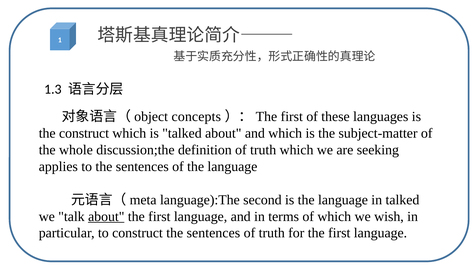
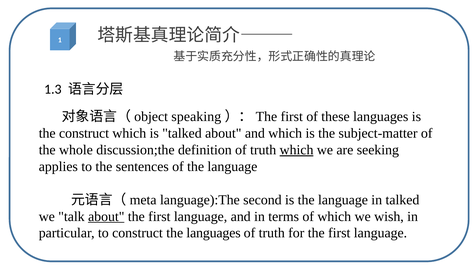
concepts: concepts -> speaking (196, 117)
which underline: none -> present (297, 150)
construct the sentences: sentences -> languages (214, 233)
